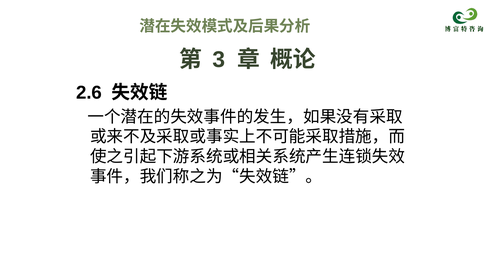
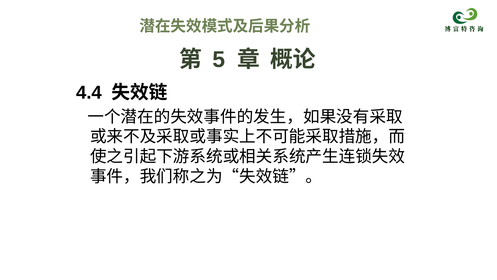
3: 3 -> 5 (219, 59)
2.6: 2.6 -> 4.4 (89, 92)
